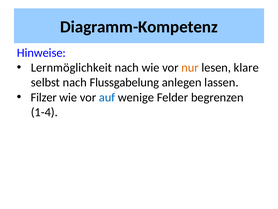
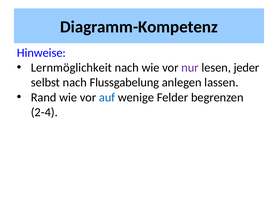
nur colour: orange -> purple (190, 67)
klare: klare -> jeder (246, 67)
Filzer: Filzer -> Rand (44, 97)
1-4: 1-4 -> 2-4 (44, 112)
